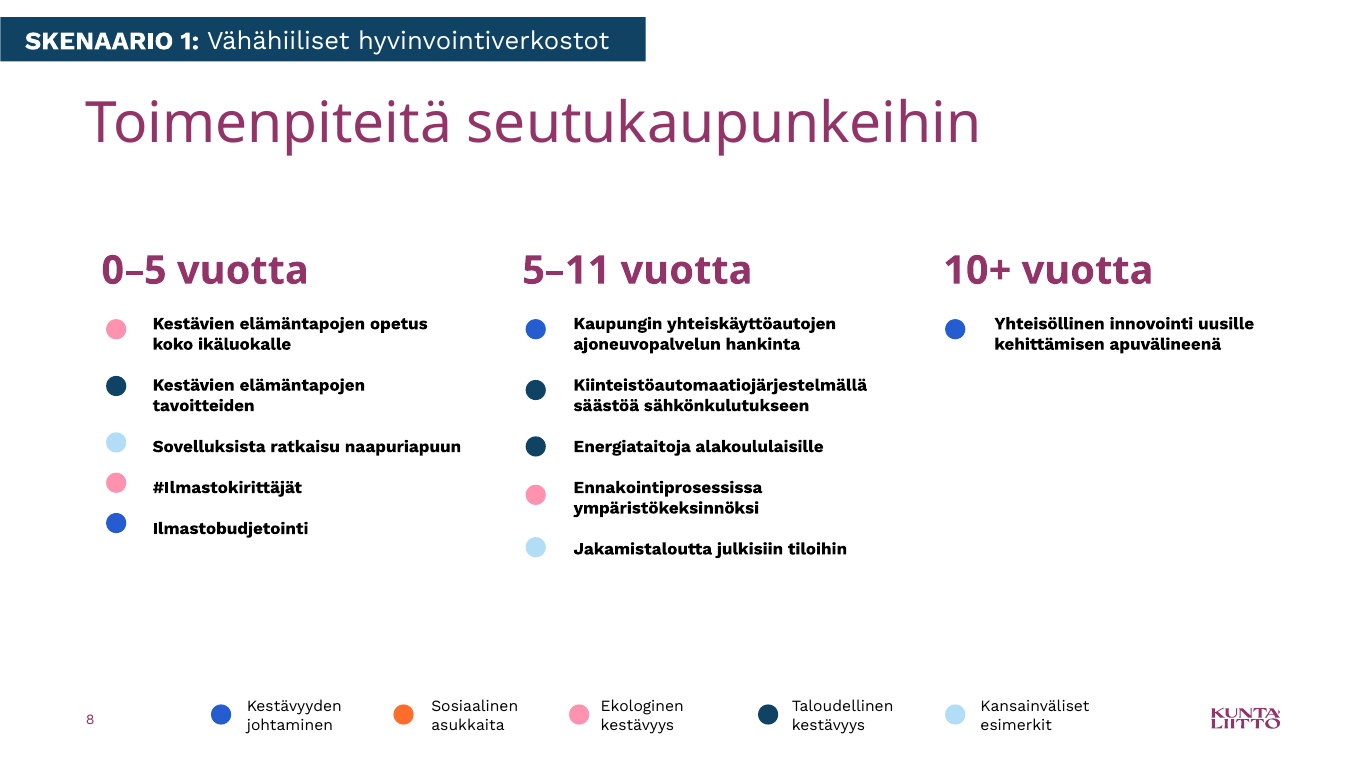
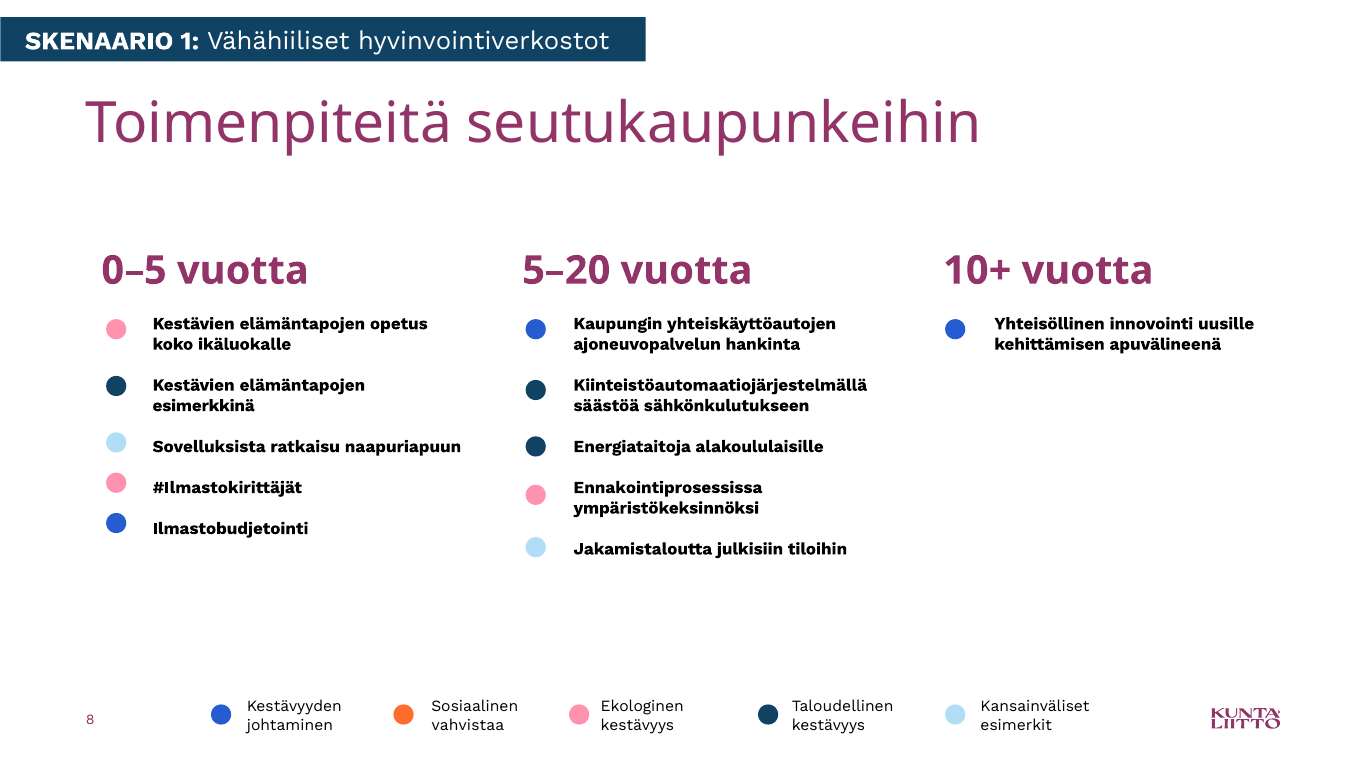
5–11: 5–11 -> 5–20 (566, 271)
tavoitteiden: tavoitteiden -> esimerkkinä (204, 406)
asukkaita: asukkaita -> vahvistaa (468, 725)
